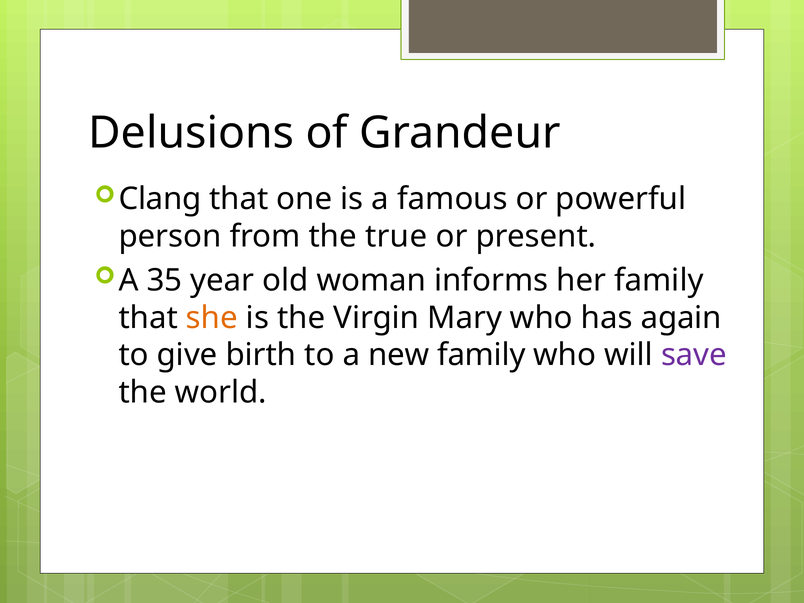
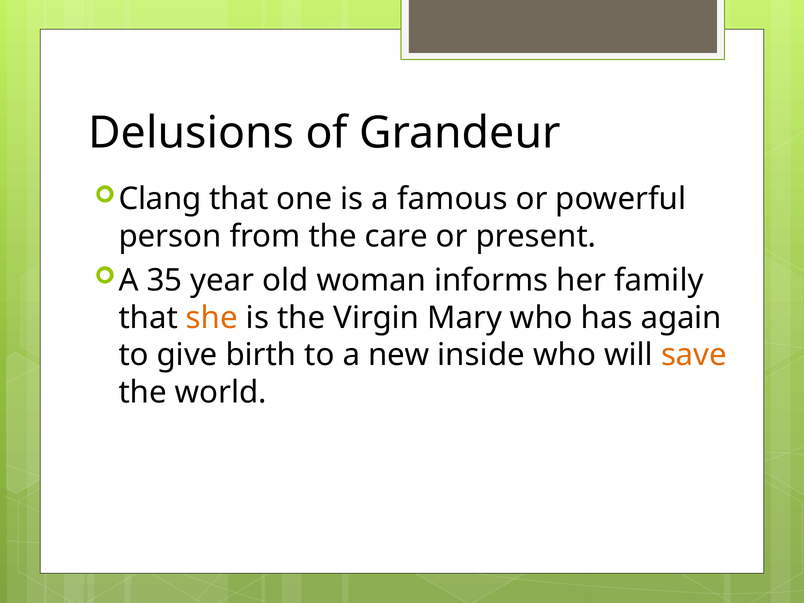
true: true -> care (396, 237)
new family: family -> inside (481, 355)
save colour: purple -> orange (694, 355)
